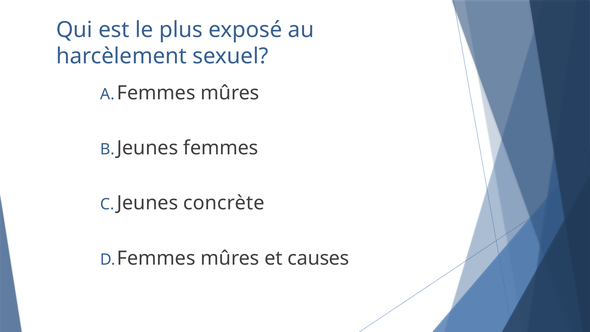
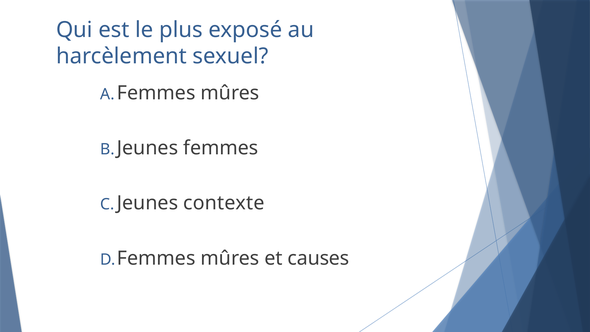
concrète: concrète -> contexte (224, 203)
